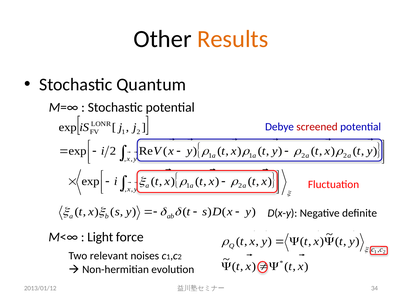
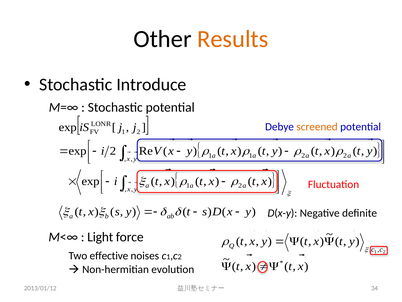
Quantum: Quantum -> Introduce (151, 84)
screened colour: red -> orange (317, 126)
relevant: relevant -> effective (109, 255)
